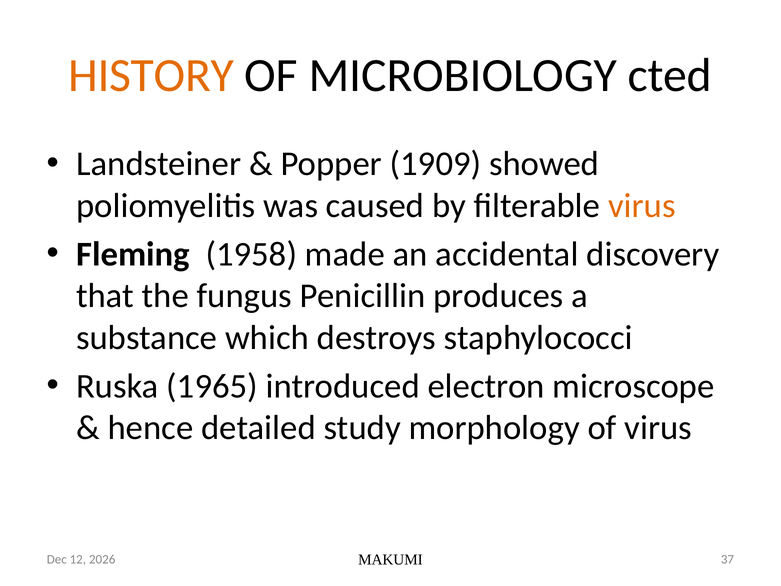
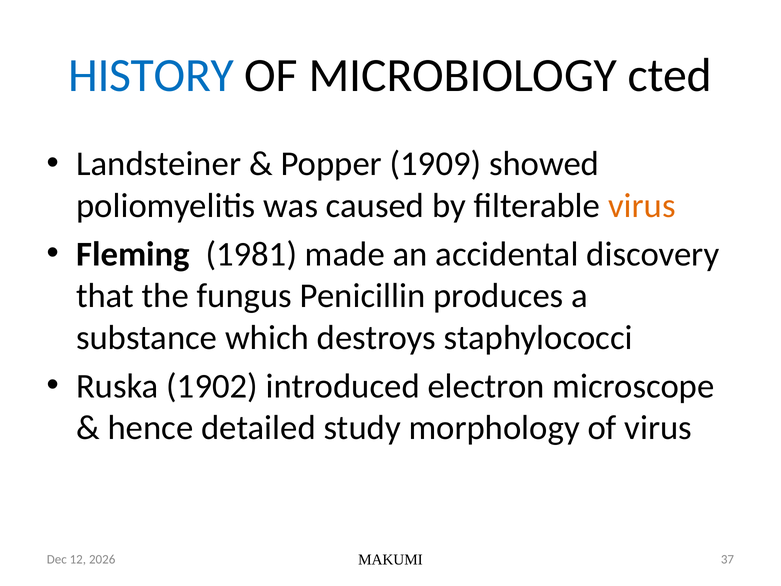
HISTORY colour: orange -> blue (151, 76)
1958: 1958 -> 1981 (251, 254)
1965: 1965 -> 1902 (212, 386)
